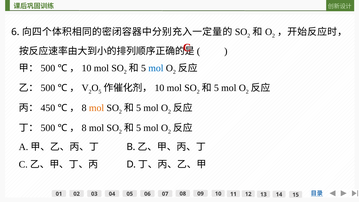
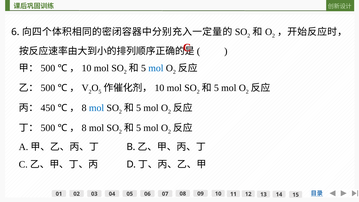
mol colour: orange -> blue (97, 108)
